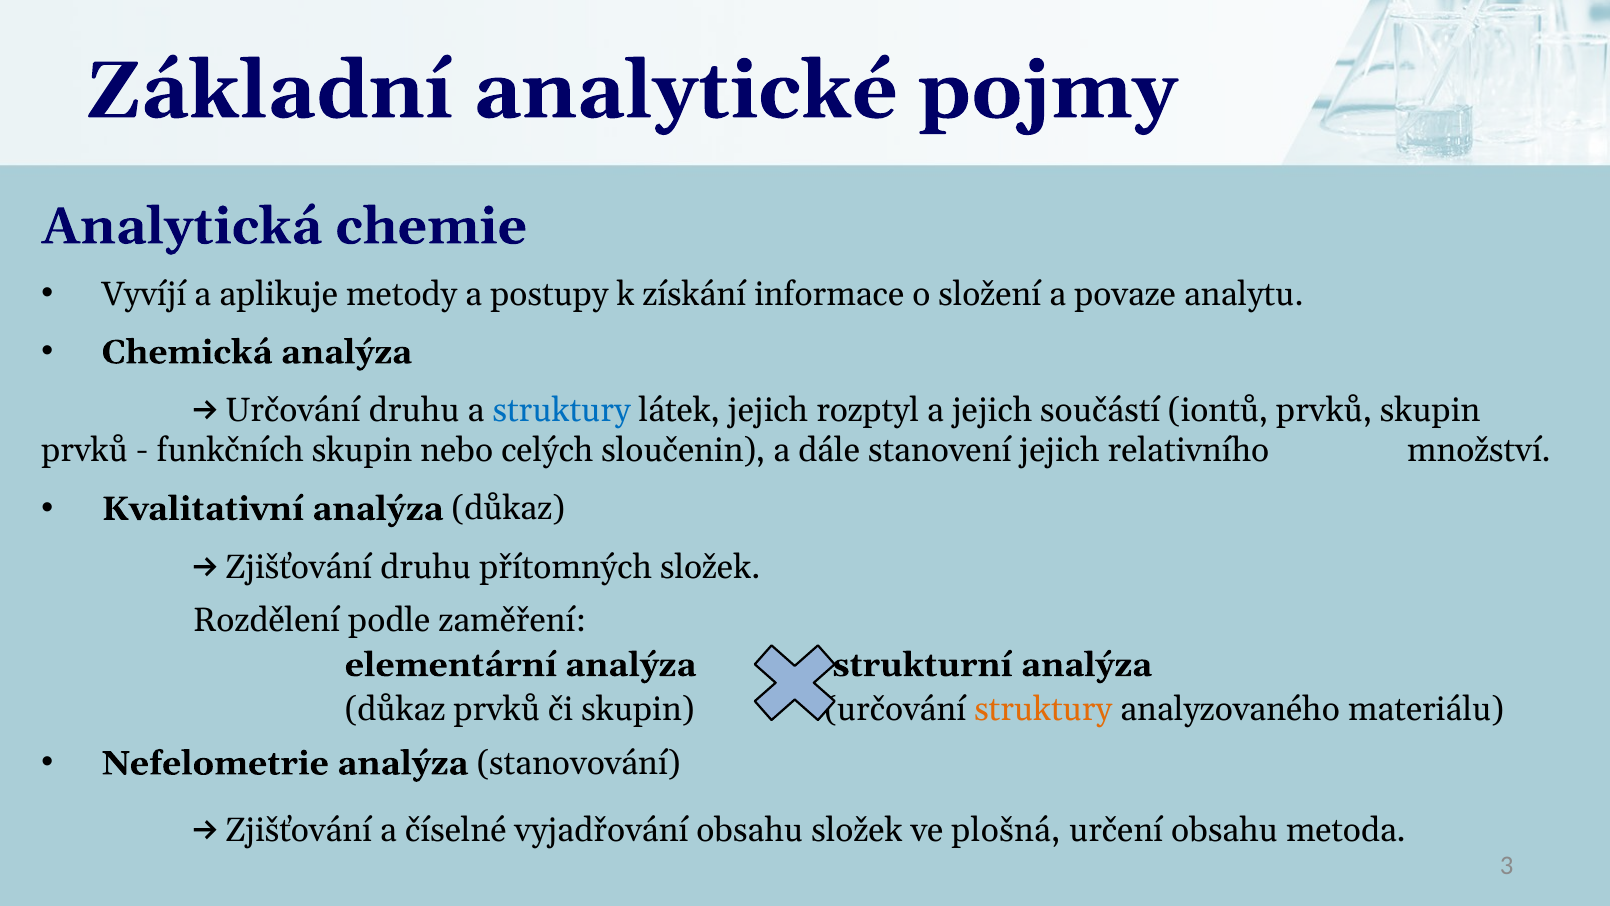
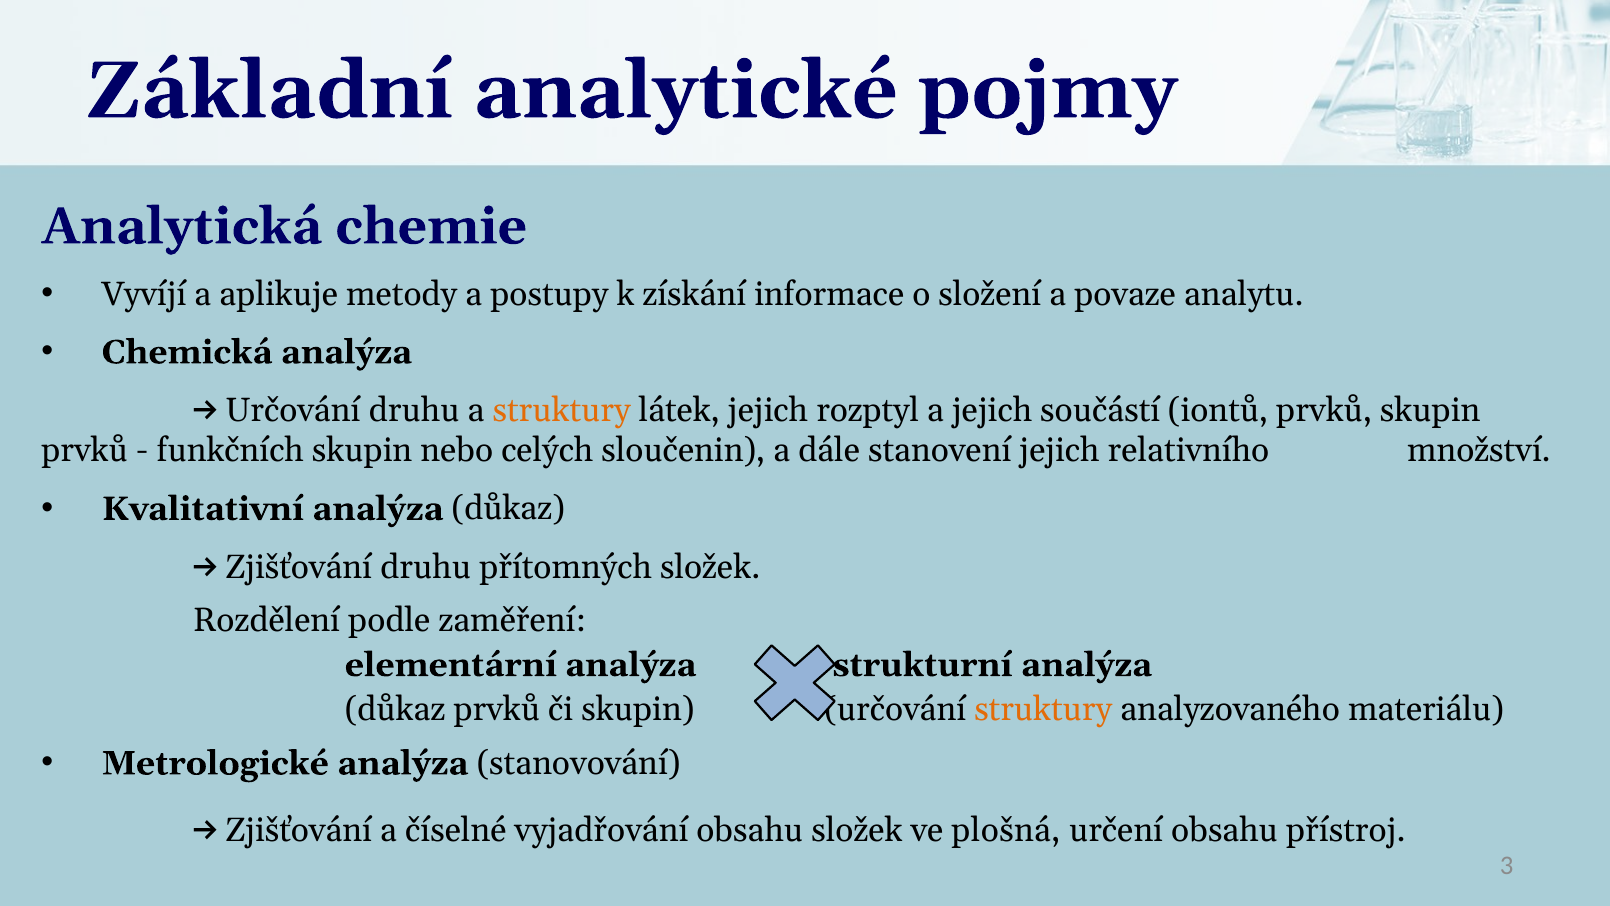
struktury colour: blue -> orange (562, 410)
Nefelometrie: Nefelometrie -> Metrologické (215, 763)
metoda: metoda -> přístroj (1346, 830)
